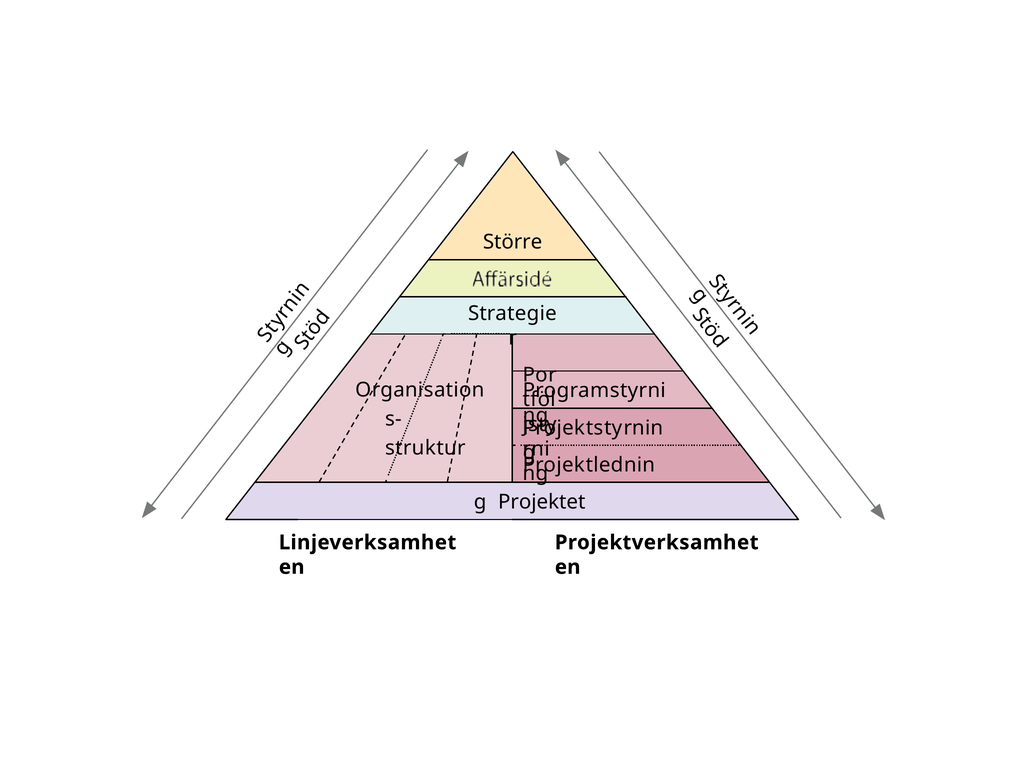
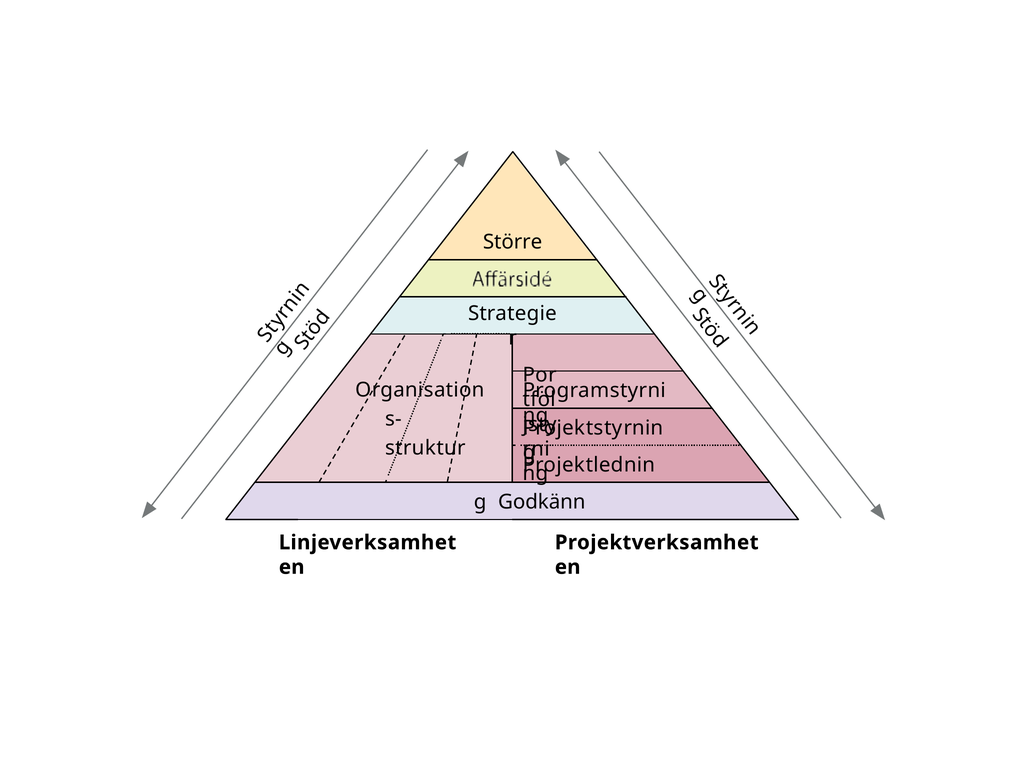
Projektet: Projektet -> Godkänn (542, 502)
